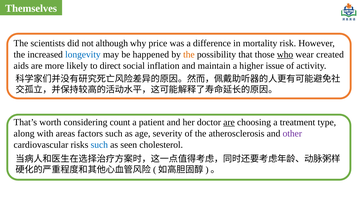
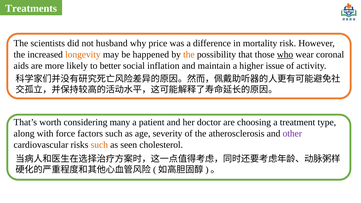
Themselves: Themselves -> Treatments (31, 8)
although: although -> husband (112, 43)
longevity colour: blue -> orange (83, 54)
created: created -> coronal (330, 54)
direct: direct -> better (110, 66)
count: count -> many (120, 122)
are underline: present -> none (229, 122)
areas: areas -> force (65, 134)
such colour: blue -> orange (99, 145)
